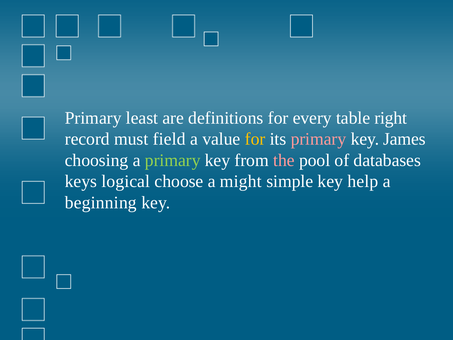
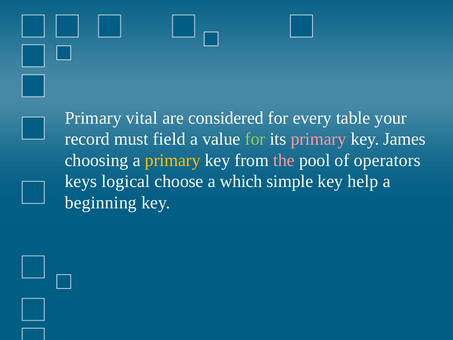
least: least -> vital (142, 118)
definitions: definitions -> considered (226, 118)
right: right -> your (391, 118)
for colour: yellow -> light green (255, 139)
primary colour: light green -> yellow (173, 160)
databases: databases -> operators (387, 160)
might: might -> which (241, 181)
